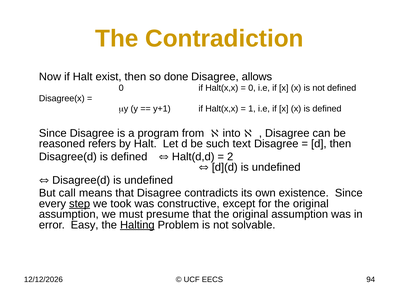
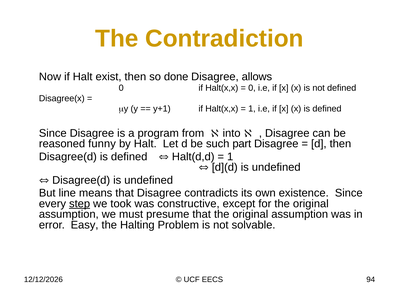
refers: refers -> funny (102, 144)
text: text -> part (242, 144)
2: 2 -> 1 (230, 157)
call: call -> line (67, 193)
Halting underline: present -> none (137, 225)
